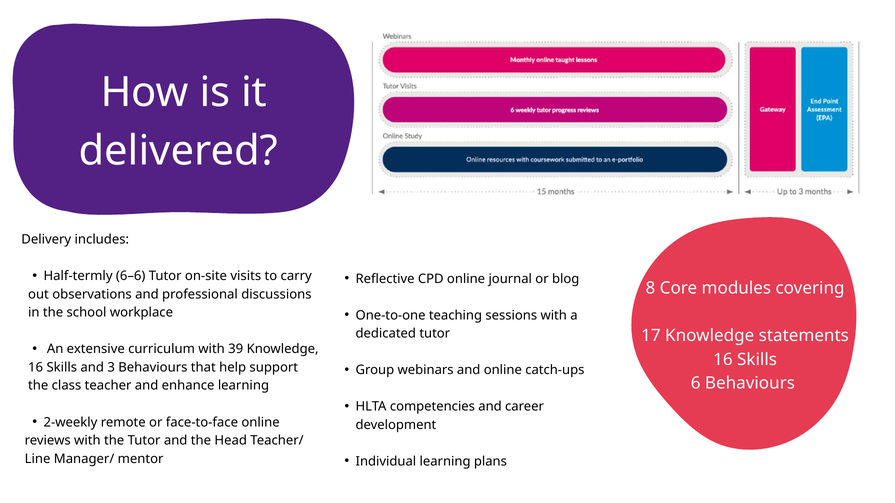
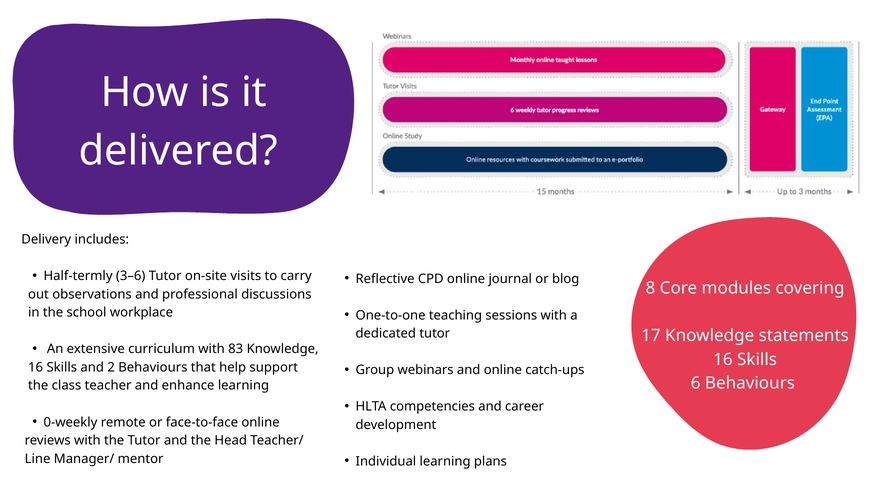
6–6: 6–6 -> 3–6 (131, 276)
39: 39 -> 83 (236, 349)
3: 3 -> 2 (111, 368)
2-weekly: 2-weekly -> 0-weekly (70, 423)
